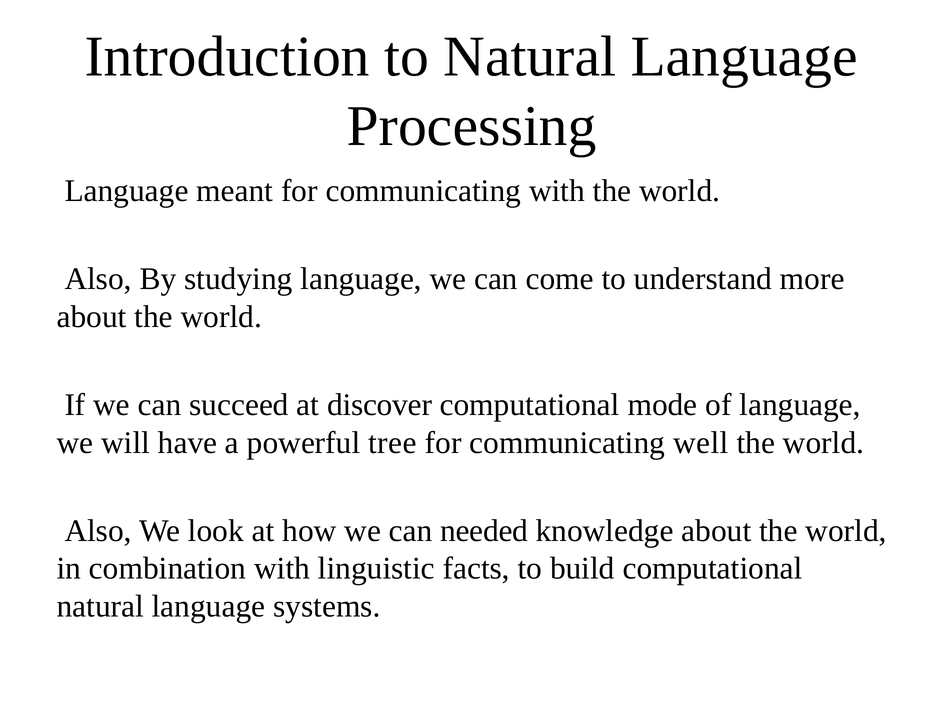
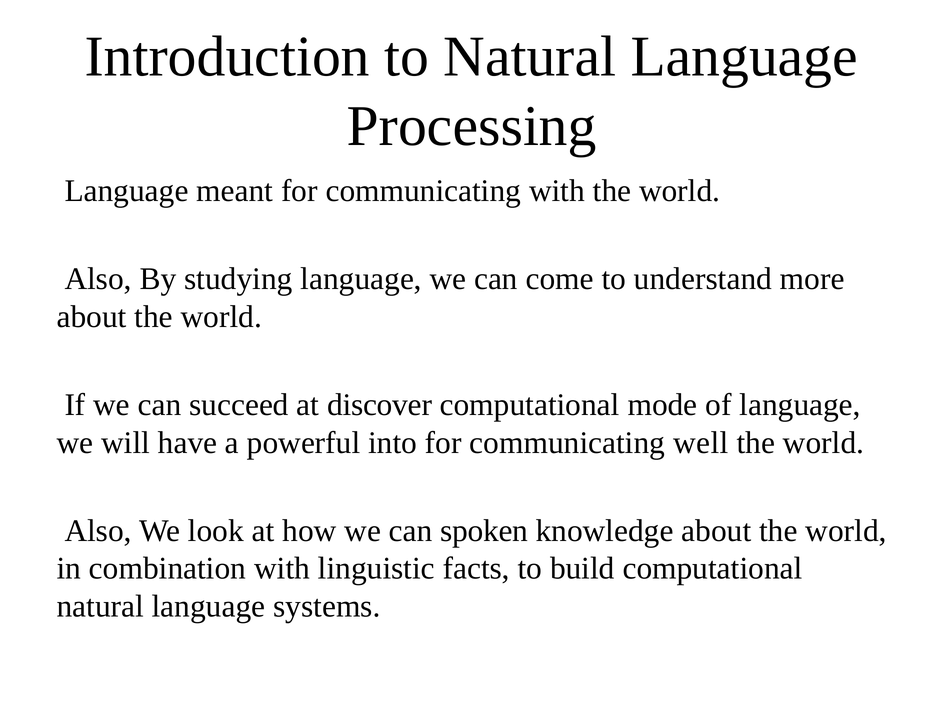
tree: tree -> into (393, 443)
needed: needed -> spoken (484, 531)
